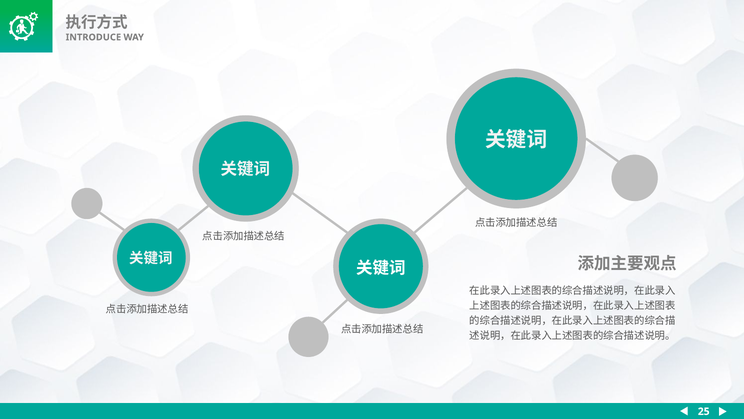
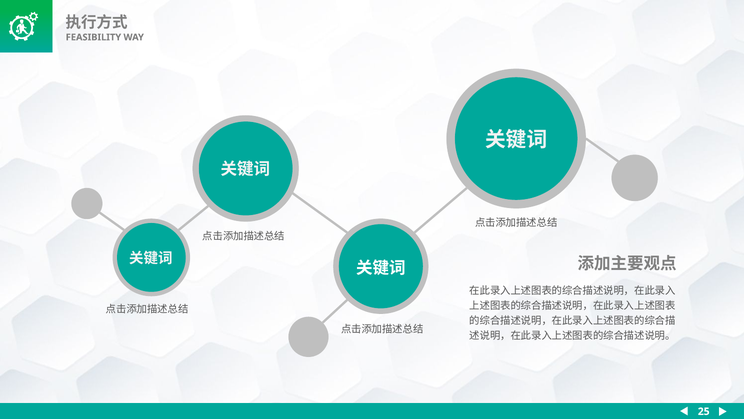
INTRODUCE: INTRODUCE -> FEASIBILITY (93, 37)
